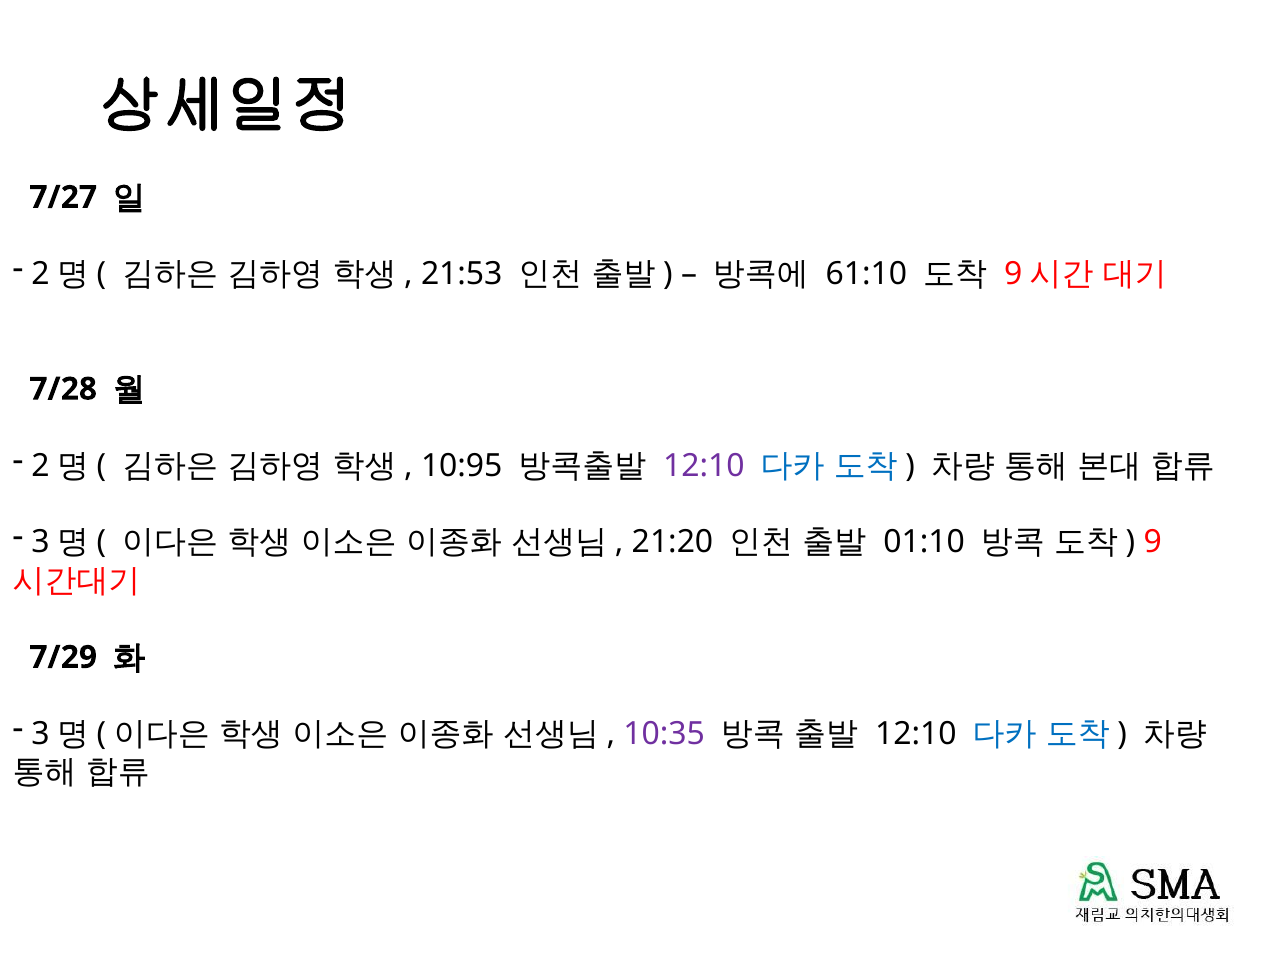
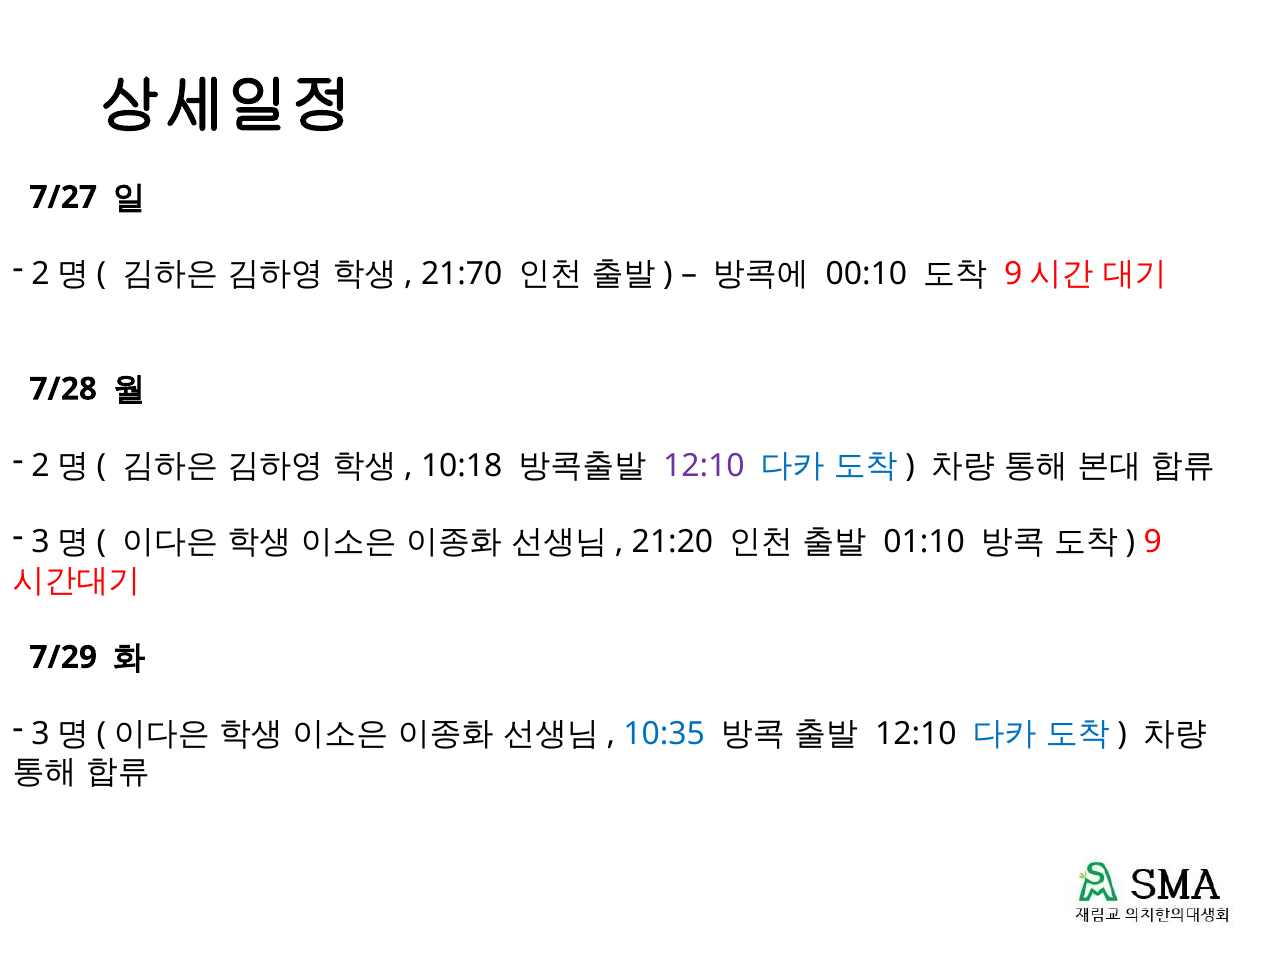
21:53: 21:53 -> 21:70 (462, 274)
61:10: 61:10 -> 00:10 (866, 274)
10:95: 10:95 -> 10:18 (462, 466)
10:35 colour: purple -> blue (664, 734)
